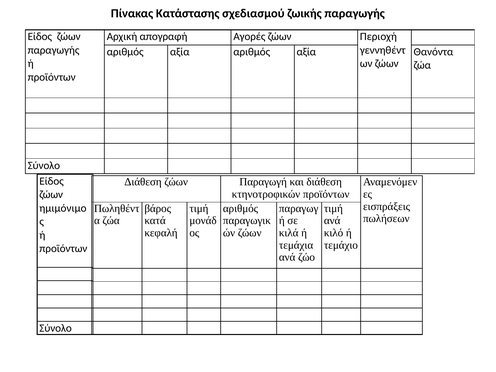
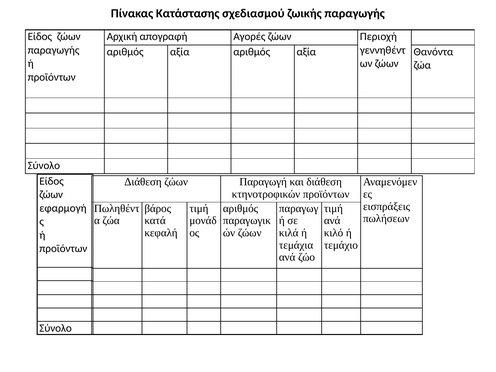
ημιμόνιμο: ημιμόνιμο -> εφαρμογή (63, 208)
